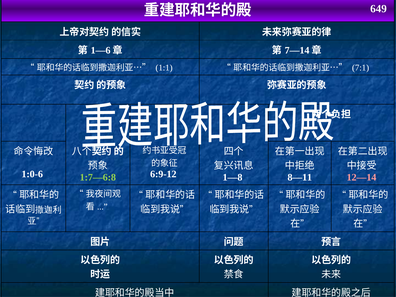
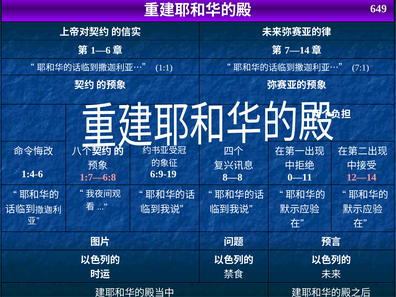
1:0-6: 1:0-6 -> 1:4-6 (32, 174)
6:9-12: 6:9-12 -> 6:9-19 (163, 174)
1:7—6:8 colour: light green -> pink (98, 177)
1—8: 1—8 -> 8—8 (233, 177)
8—11: 8—11 -> 0—11 (300, 177)
